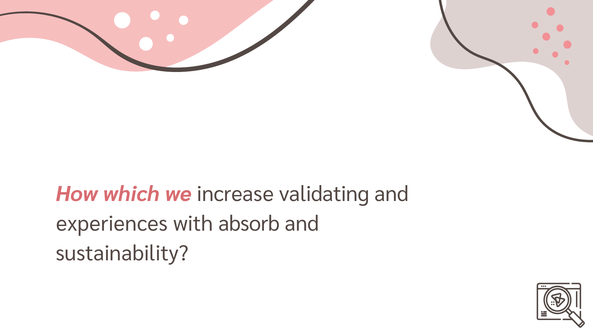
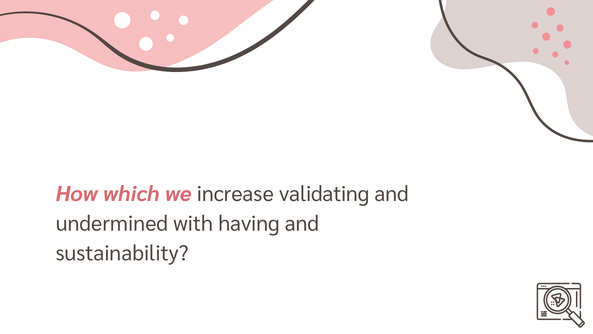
experiences: experiences -> undermined (112, 223)
absorb: absorb -> having (249, 223)
